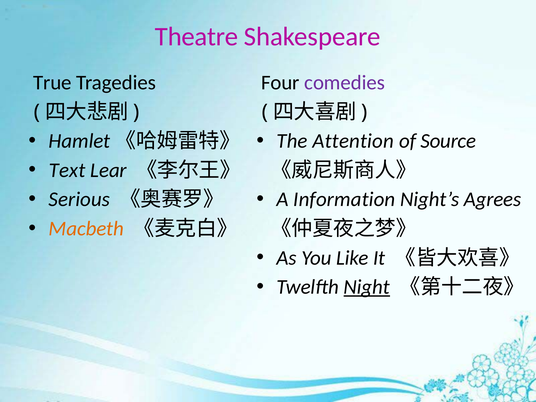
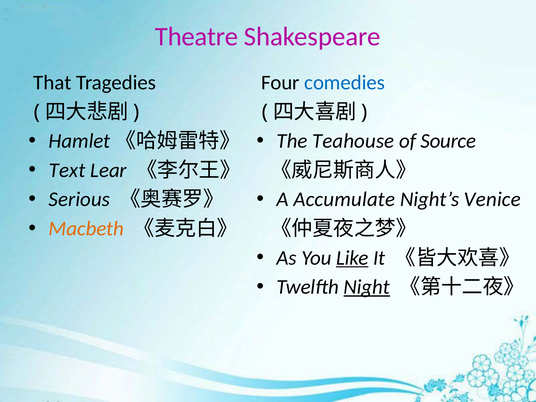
True: True -> That (52, 83)
comedies colour: purple -> blue (345, 83)
Attention: Attention -> Teahouse (353, 141)
Information: Information -> Accumulate (344, 199)
Agrees: Agrees -> Venice (492, 199)
Like underline: none -> present (352, 258)
